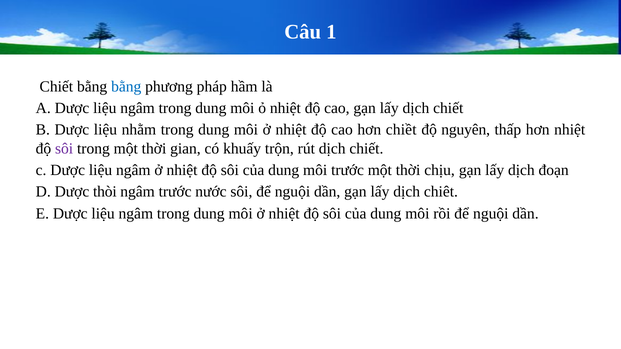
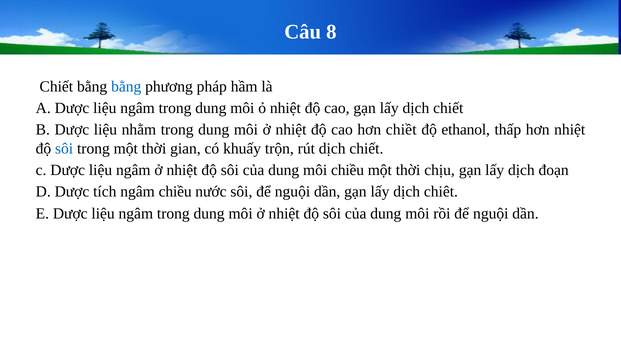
1: 1 -> 8 (331, 32)
nguyên: nguyên -> ethanol (466, 130)
sôi colour: purple -> blue (64, 149)
môi trước: trước -> chiều (348, 170)
thòi: thòi -> tích (105, 192)
ngâm trước: trước -> chiều (175, 192)
